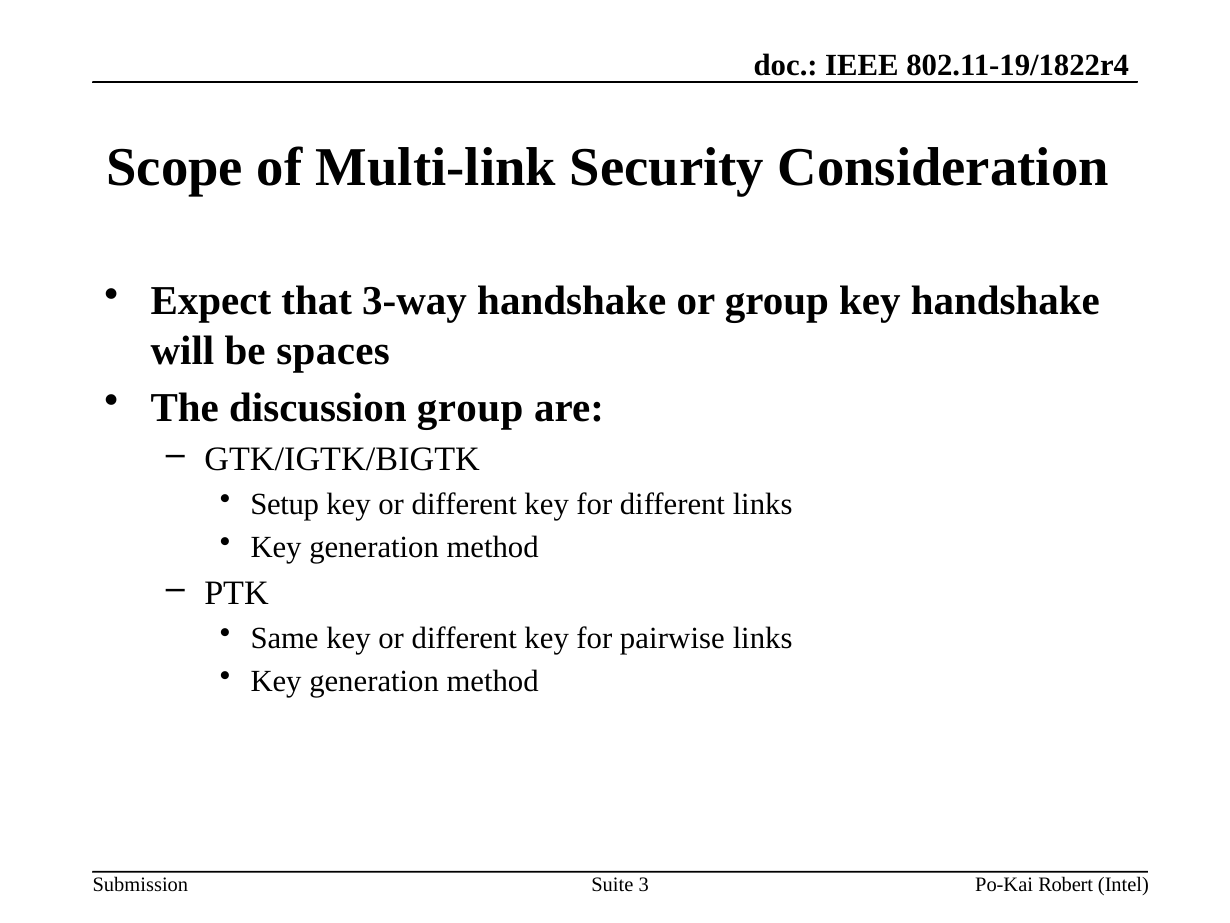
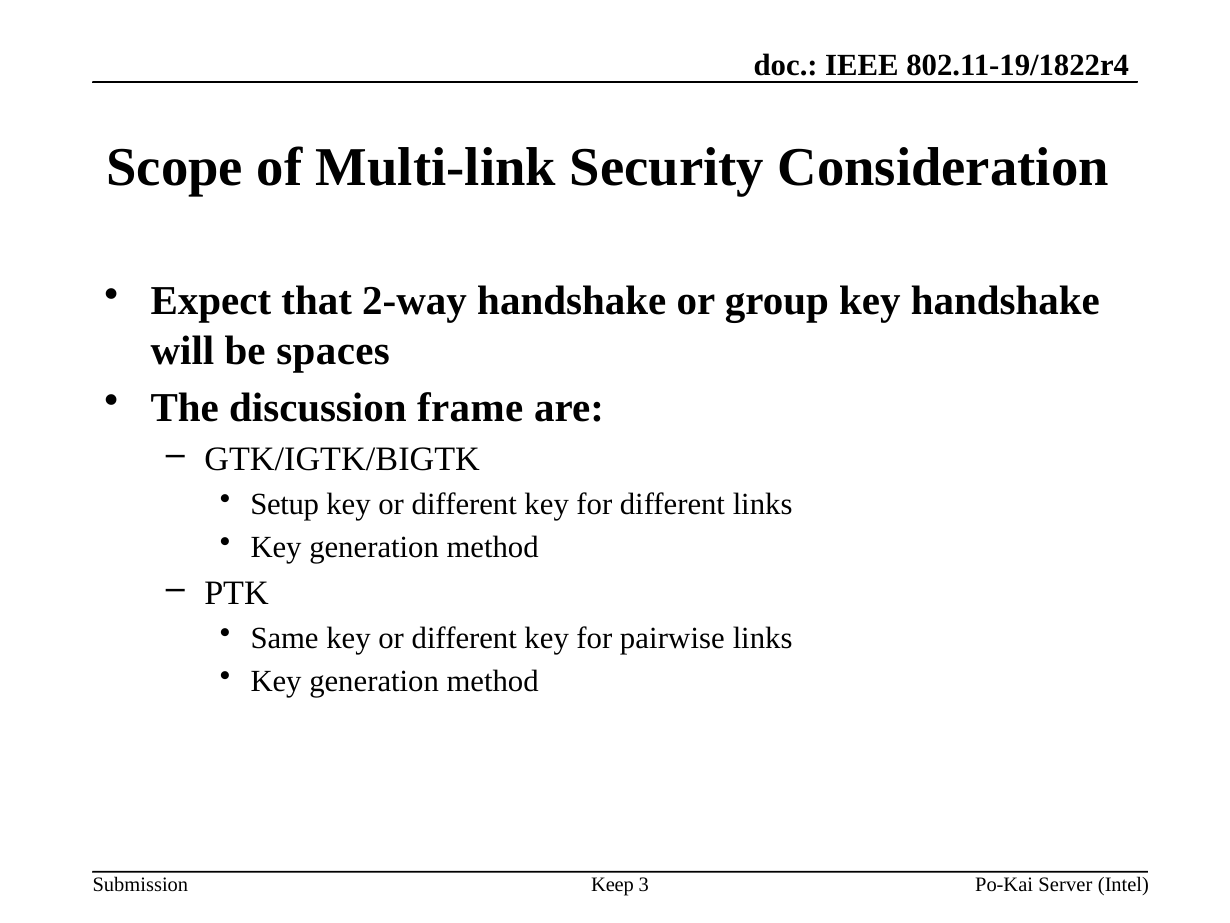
3-way: 3-way -> 2-way (415, 301)
discussion group: group -> frame (470, 408)
Suite: Suite -> Keep (612, 885)
Robert: Robert -> Server (1065, 885)
